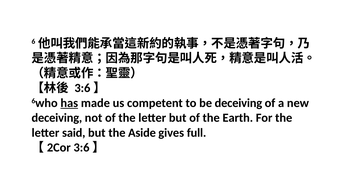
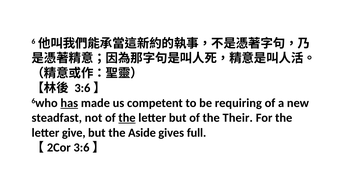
be deceiving: deceiving -> requiring (238, 103)
deceiving: deceiving -> steadfast (57, 117)
the underline: none -> present (127, 117)
Earth: Earth -> Their (238, 117)
said: said -> give (74, 132)
